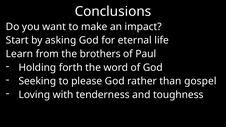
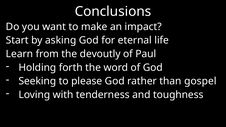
brothers: brothers -> devoutly (100, 54)
